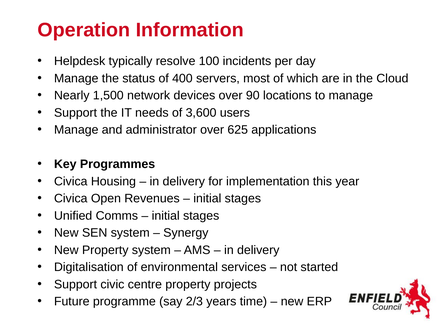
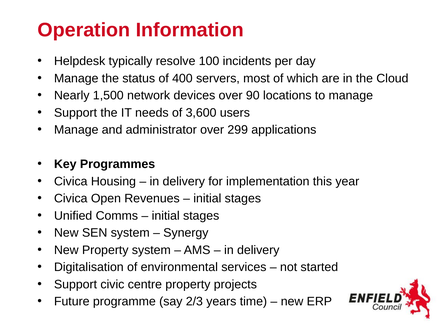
625: 625 -> 299 (238, 130)
